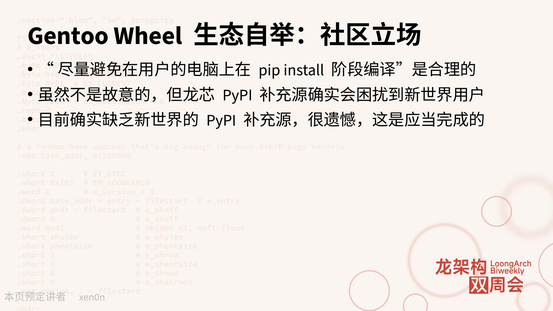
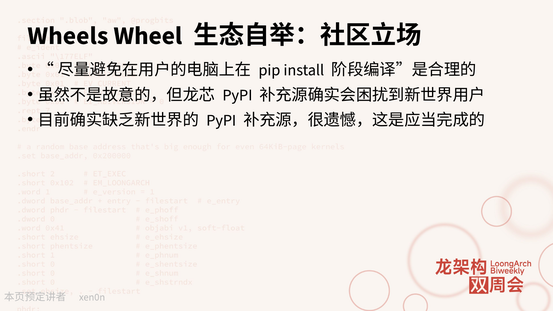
Gentoo: Gentoo -> Wheels (68, 36)
